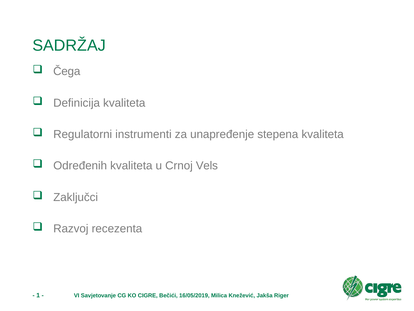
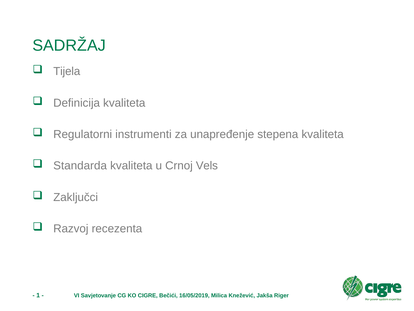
Čega: Čega -> Tijela (67, 71)
Određenih: Određenih -> Standarda (80, 166)
